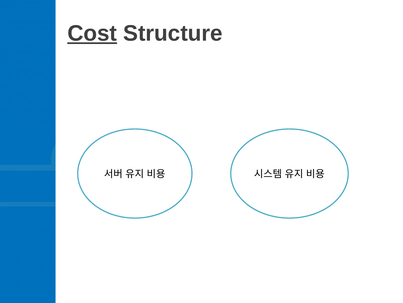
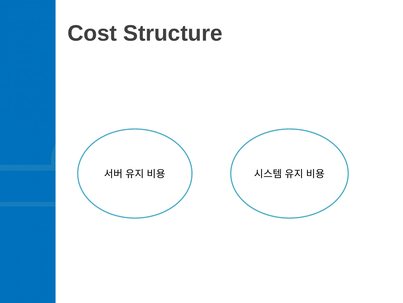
Cost underline: present -> none (92, 33)
